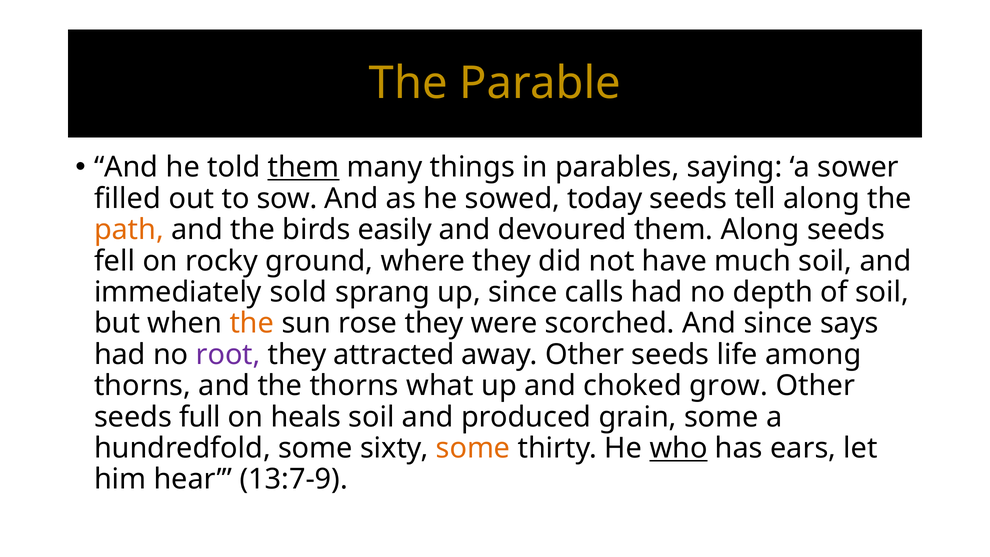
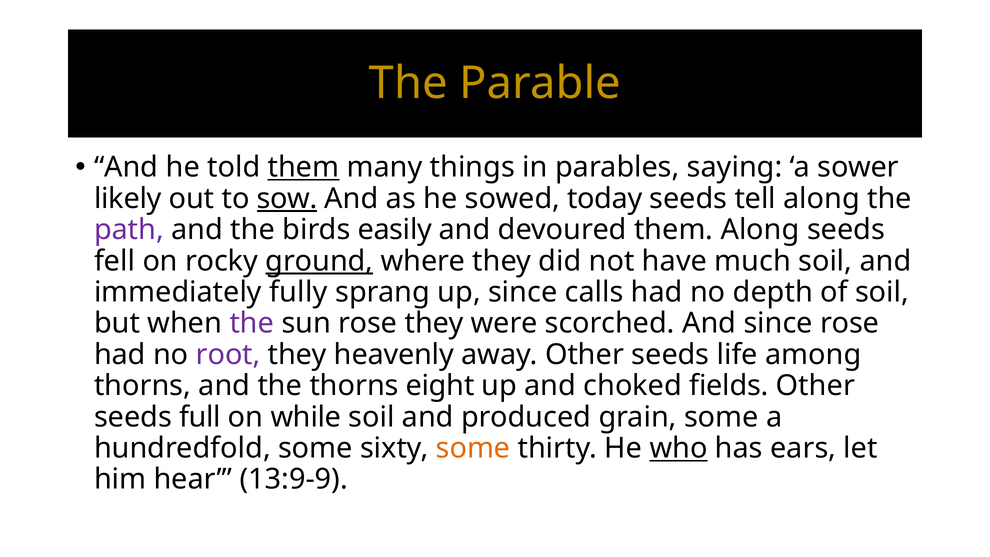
filled: filled -> likely (128, 199)
sow underline: none -> present (287, 199)
path colour: orange -> purple (129, 230)
ground underline: none -> present (319, 261)
sold: sold -> fully (298, 292)
the colour: orange -> purple (252, 323)
since says: says -> rose (850, 323)
attracted: attracted -> heavenly (394, 355)
what: what -> eight (440, 386)
grow: grow -> fields (729, 386)
heals: heals -> while (306, 417)
13:7-9: 13:7-9 -> 13:9-9 (294, 479)
